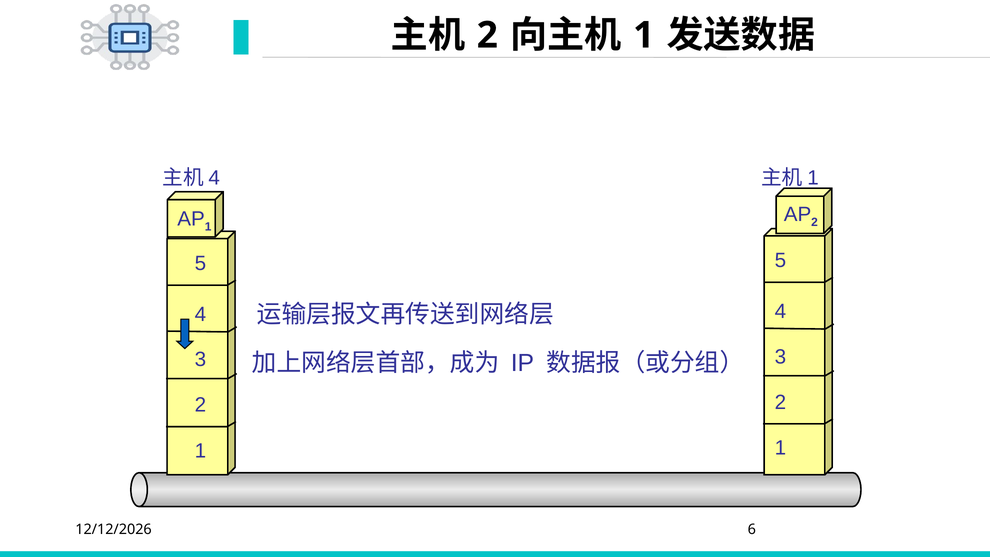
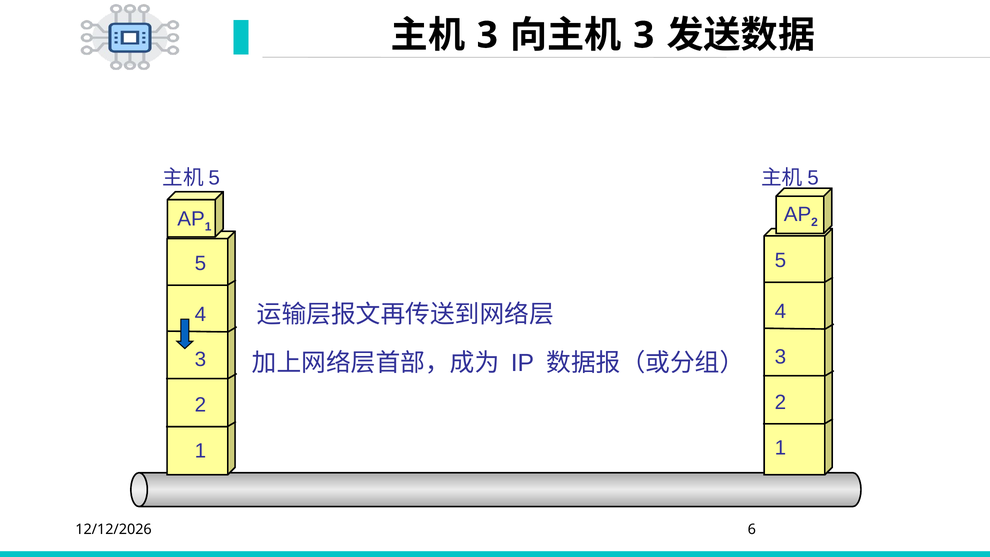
2: 2 -> 3 (487, 35)
1: 1 -> 3 (644, 35)
4: 4 -> 5 (214, 178)
1: 1 -> 5 (813, 178)
